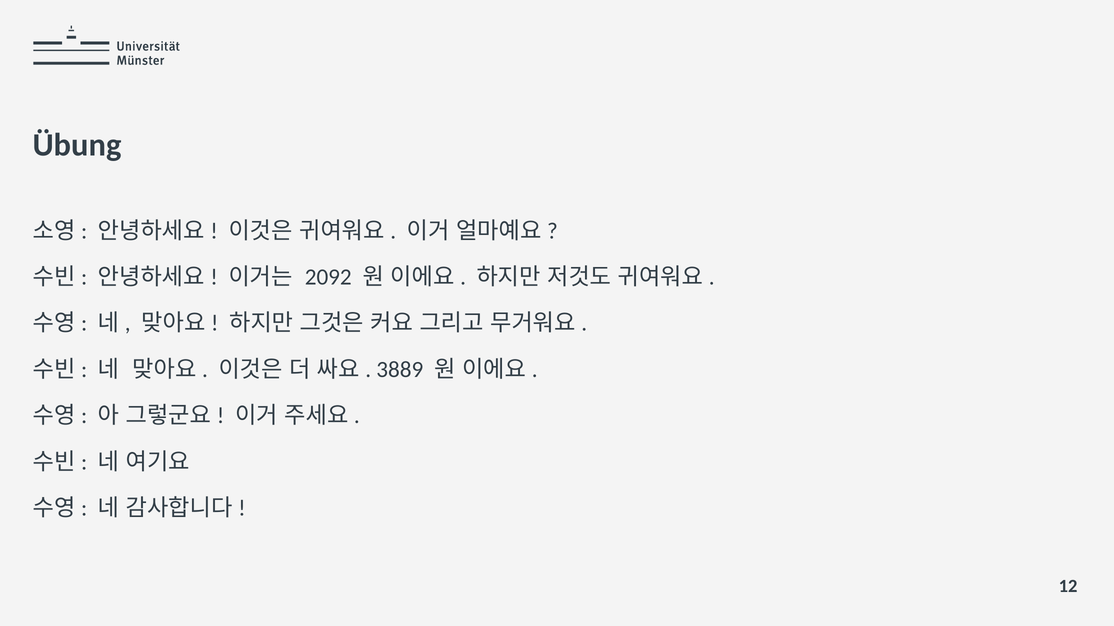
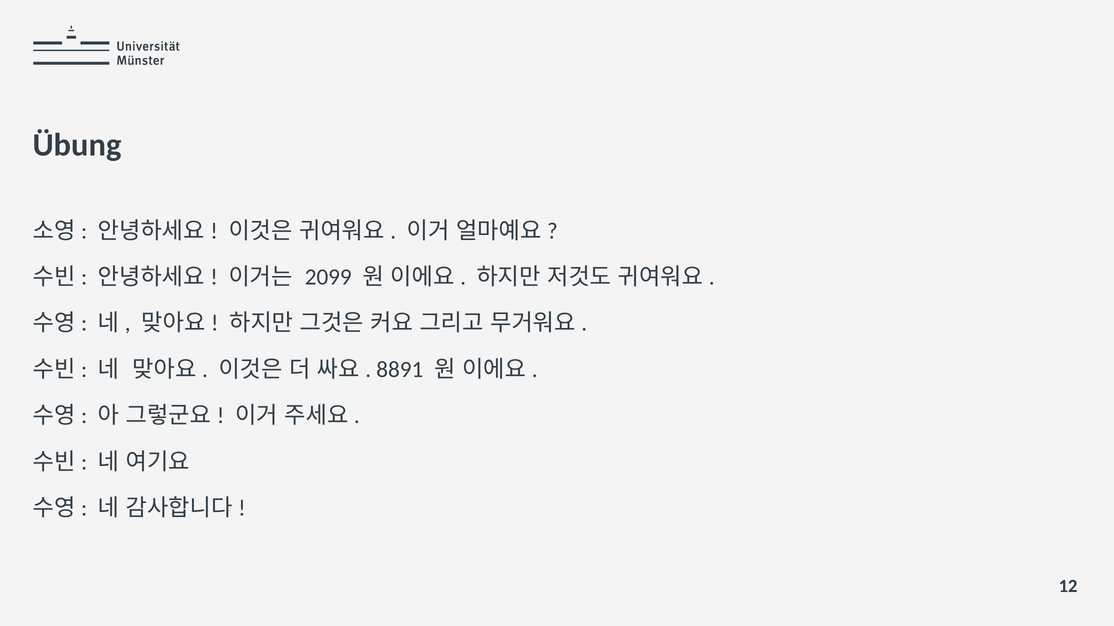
2092: 2092 -> 2099 (328, 277)
3889: 3889 -> 8891 (400, 370)
